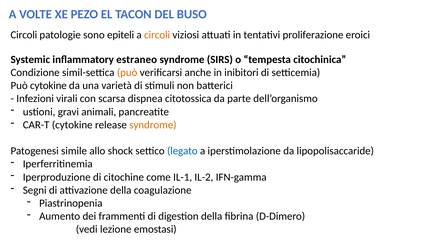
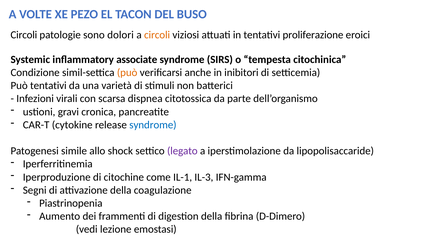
epiteli: epiteli -> dolori (121, 35)
estraneo: estraneo -> associate (137, 59)
Può cytokine: cytokine -> tentativi (48, 86)
animali: animali -> cronica (99, 112)
syndrome colour: orange -> blue (153, 125)
legato colour: blue -> purple (182, 151)
IL-2: IL-2 -> IL-3 (204, 177)
